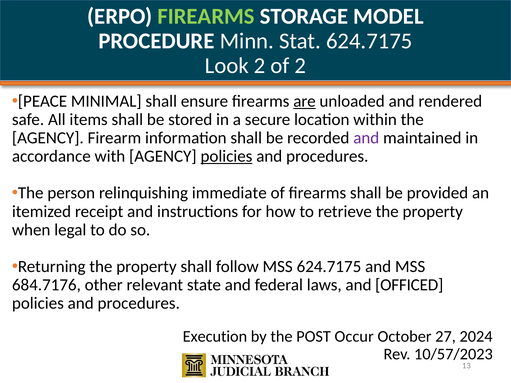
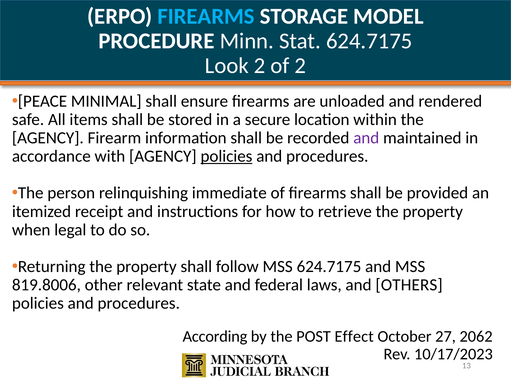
FIREARMS colour: light green -> light blue (206, 17)
are underline: present -> none (305, 101)
684.7176: 684.7176 -> 819.8006 (46, 285)
OFFICED: OFFICED -> OTHERS (409, 285)
Execution: Execution -> According (215, 337)
Occur: Occur -> Effect (354, 337)
2024: 2024 -> 2062 (476, 337)
10/57/2023: 10/57/2023 -> 10/17/2023 (453, 354)
